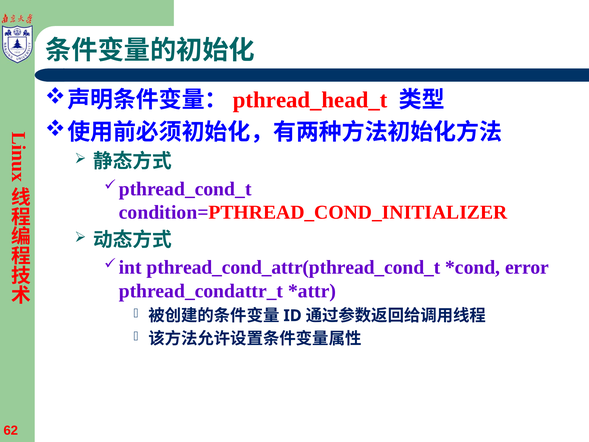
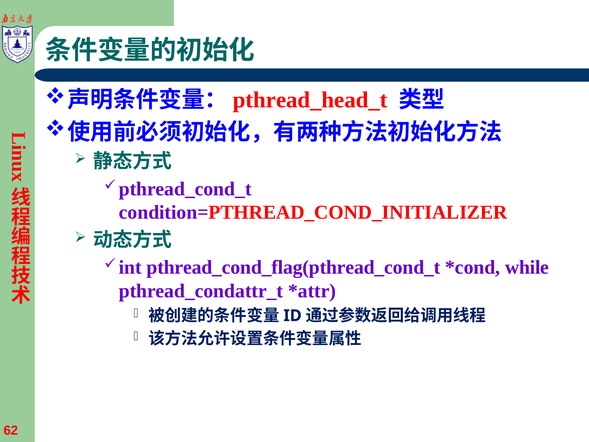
pthread_cond_attr(pthread_cond_t: pthread_cond_attr(pthread_cond_t -> pthread_cond_flag(pthread_cond_t (294, 267)
error: error -> while (527, 267)
